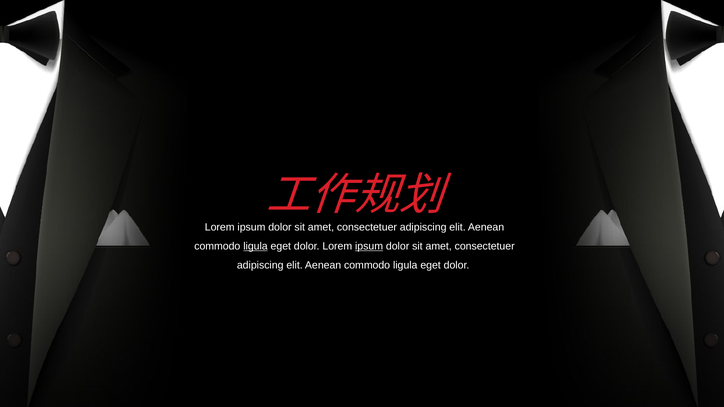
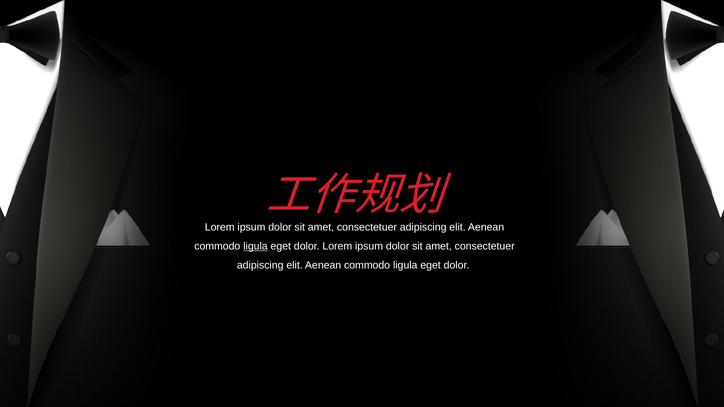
ipsum underline: present -> none (369, 246)
